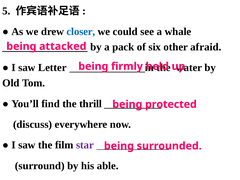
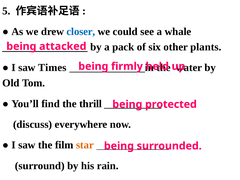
afraid: afraid -> plants (206, 47)
Letter: Letter -> Times (52, 68)
star colour: purple -> orange (85, 145)
able: able -> rain (108, 166)
